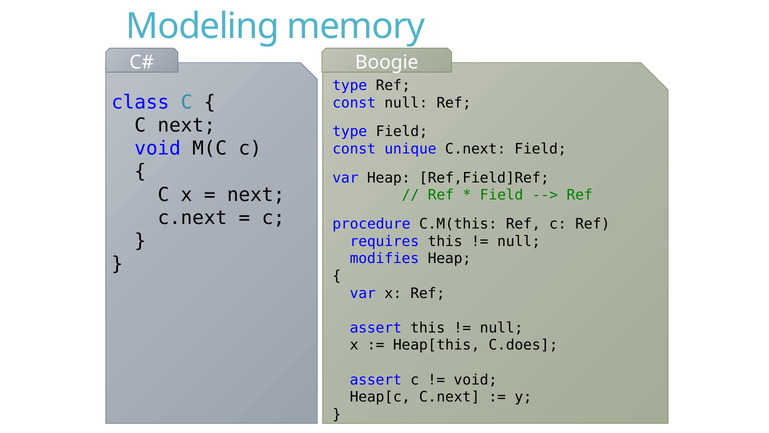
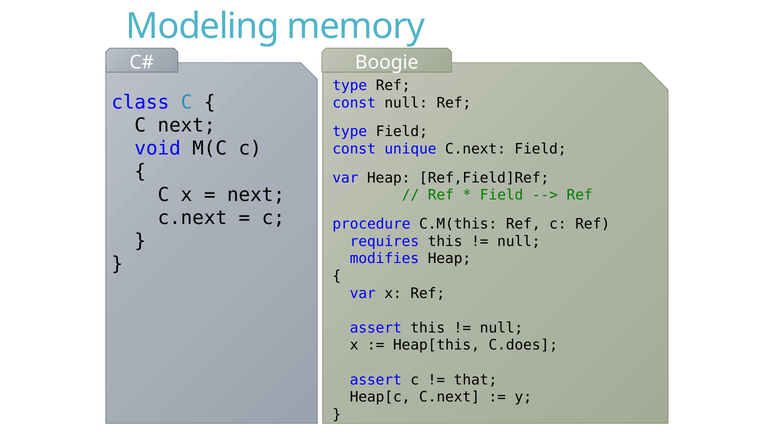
void: void -> that (475, 379)
